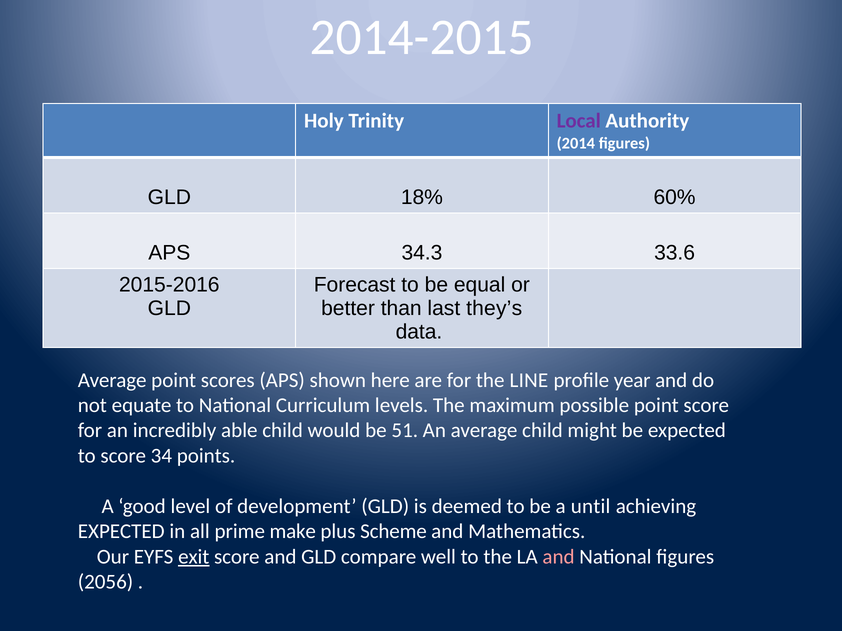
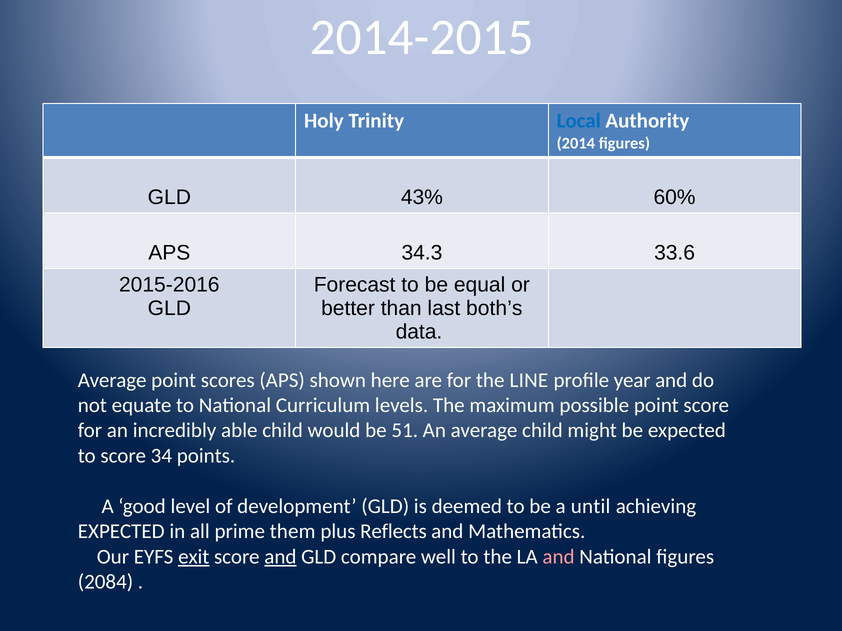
Local colour: purple -> blue (579, 121)
18%: 18% -> 43% (422, 198)
they’s: they’s -> both’s (494, 309)
make: make -> them (293, 532)
Scheme: Scheme -> Reflects (393, 532)
and underline: none -> present (280, 557)
2056: 2056 -> 2084 (105, 582)
